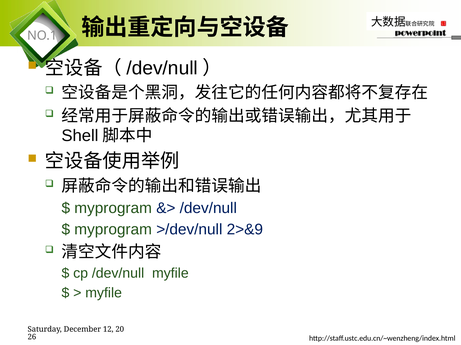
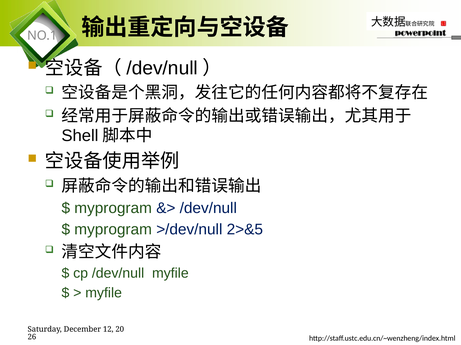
2>&9: 2>&9 -> 2>&5 (245, 230)
